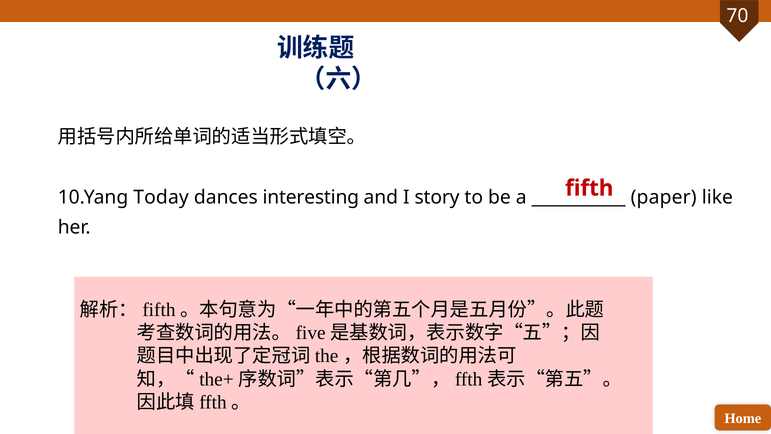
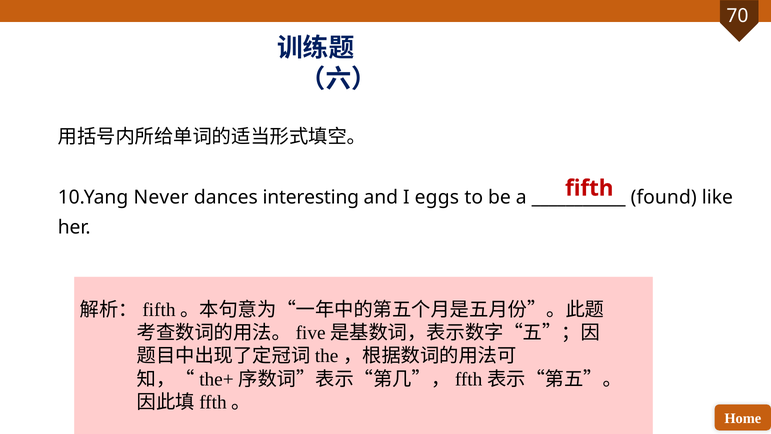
Today: Today -> Never (161, 197)
story: story -> eggs (437, 197)
paper: paper -> found (664, 197)
